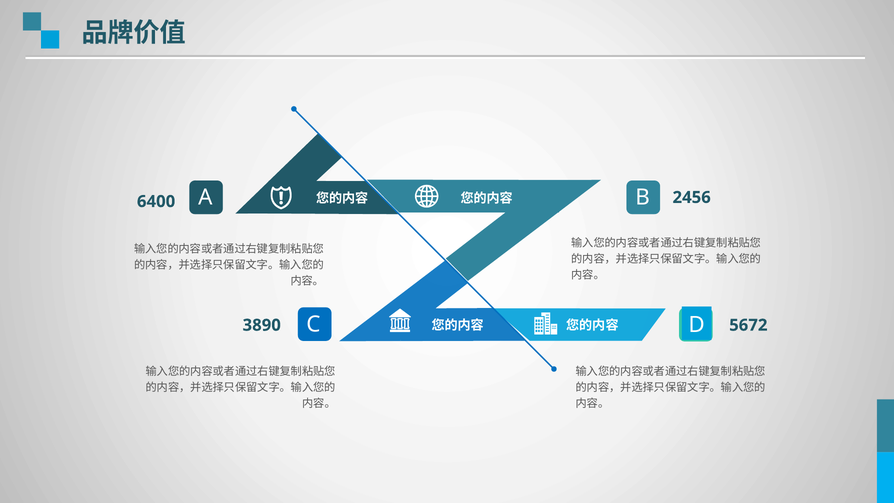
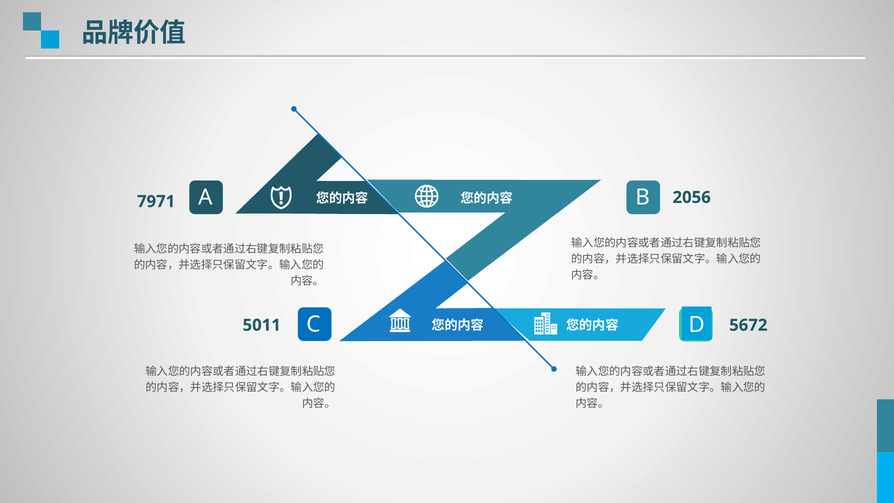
2456: 2456 -> 2056 (692, 197)
6400: 6400 -> 7971 (156, 202)
3890: 3890 -> 5011 (262, 325)
